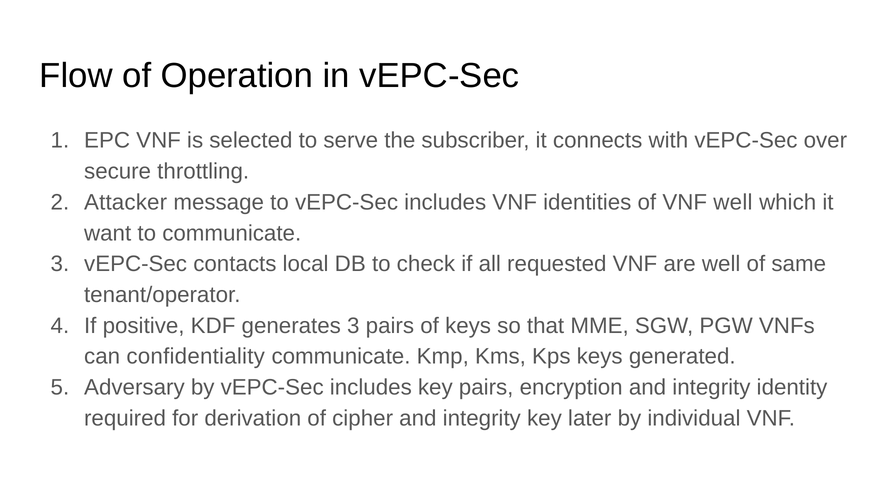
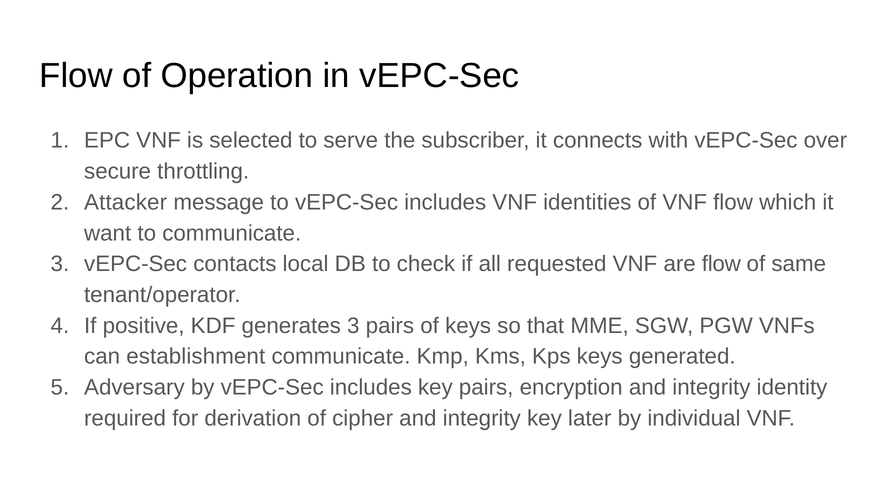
VNF well: well -> flow (733, 202)
are well: well -> flow (721, 264)
confidentiality: confidentiality -> establishment (196, 356)
